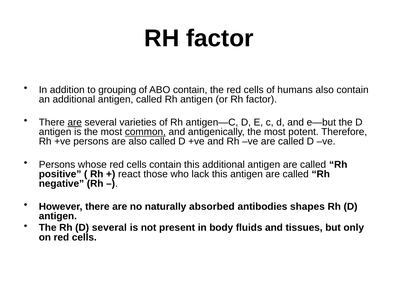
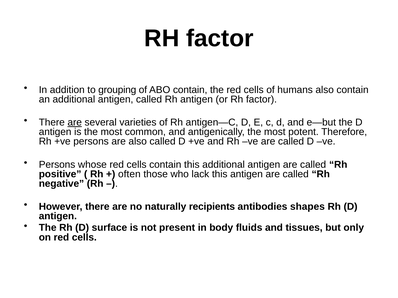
common underline: present -> none (145, 132)
react: react -> often (129, 174)
absorbed: absorbed -> recipients (212, 207)
D several: several -> surface (109, 228)
